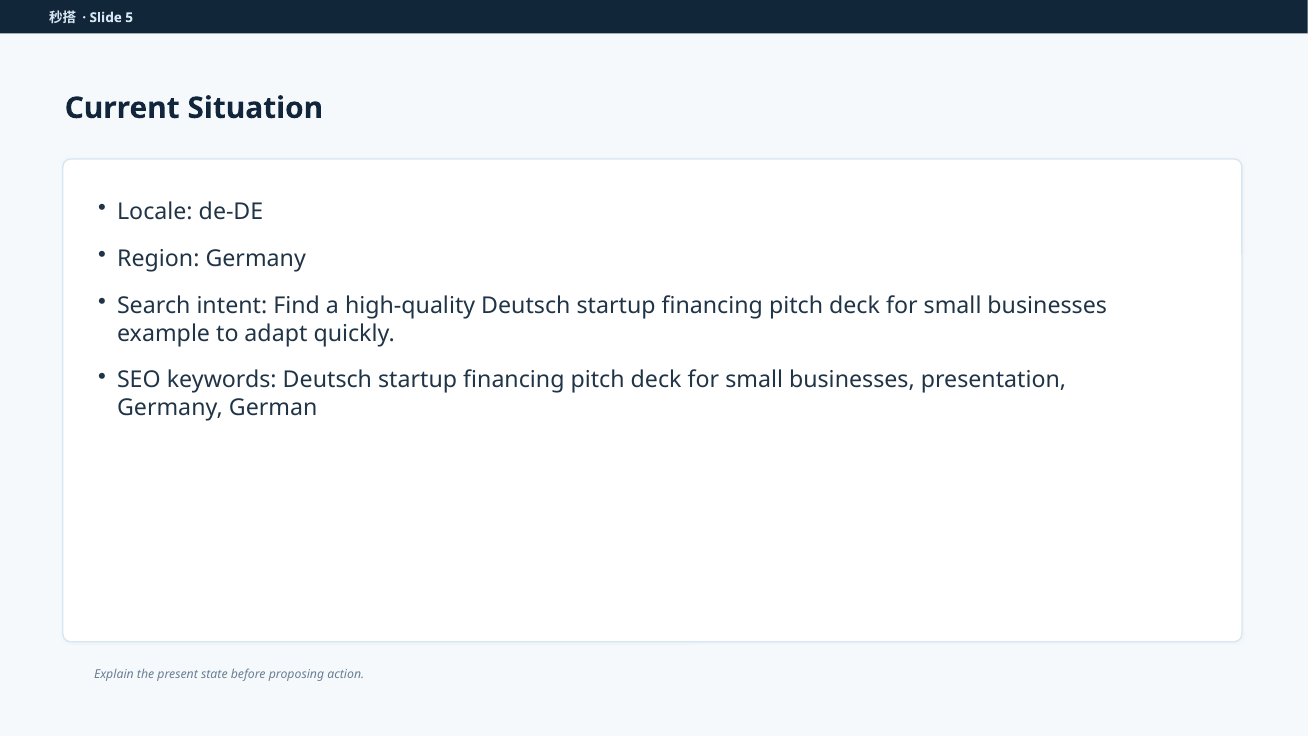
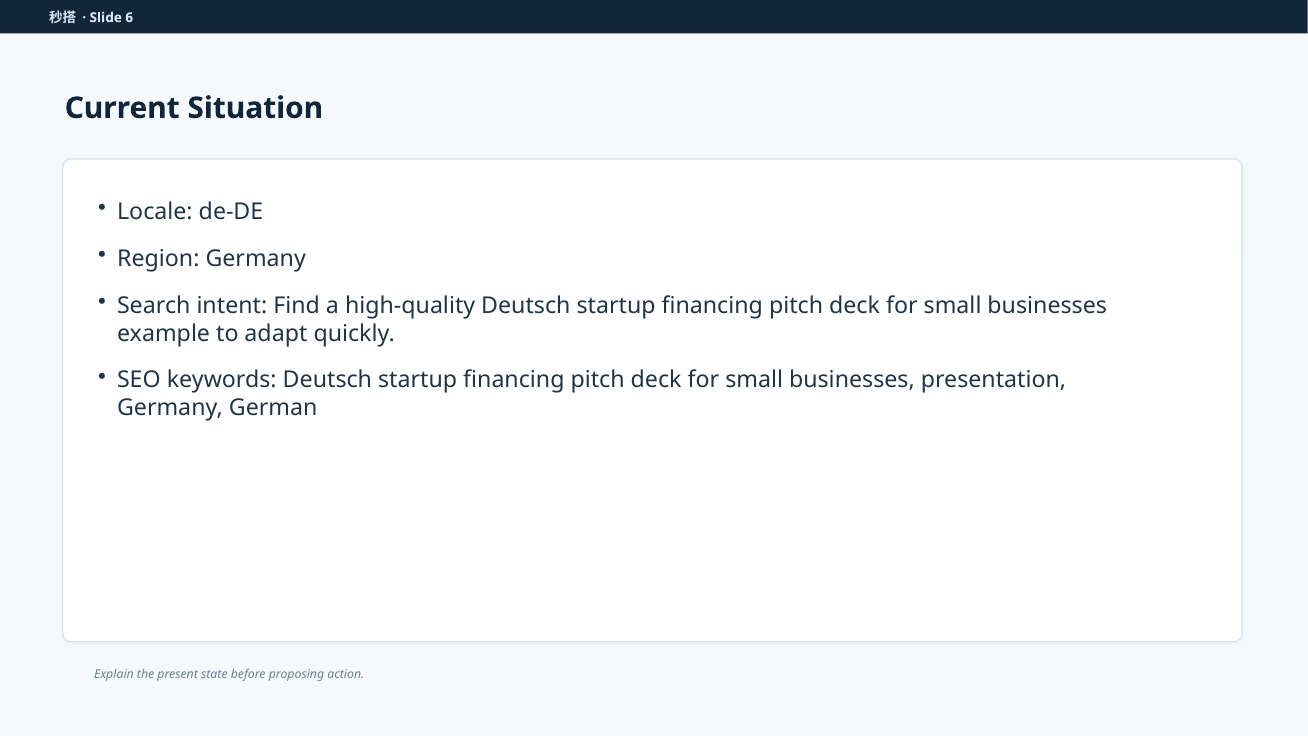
5: 5 -> 6 (129, 18)
